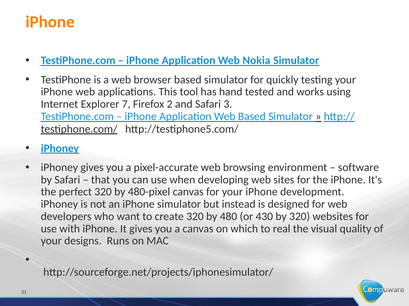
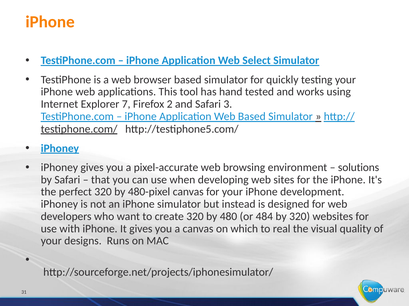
Nokia: Nokia -> Select (257, 61)
software: software -> solutions (359, 168)
430: 430 -> 484 (264, 217)
